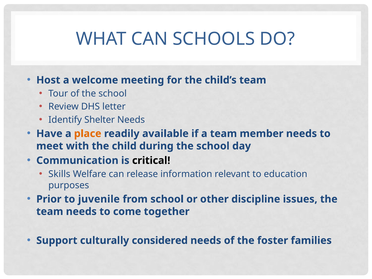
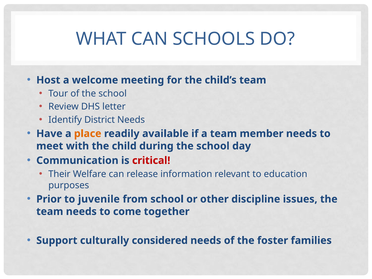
Shelter: Shelter -> District (100, 120)
critical colour: black -> red (151, 160)
Skills: Skills -> Their (59, 174)
